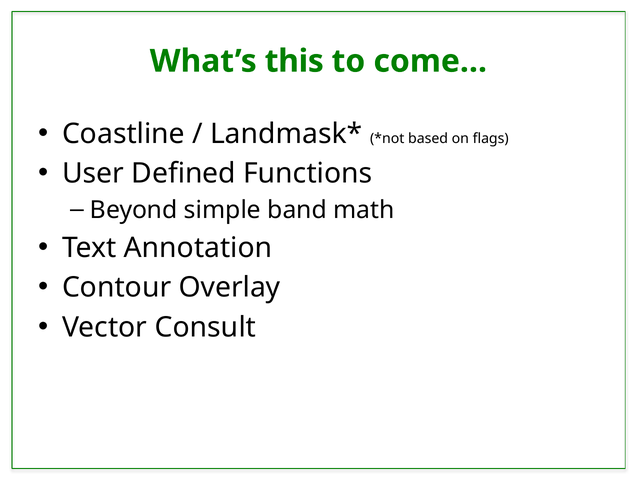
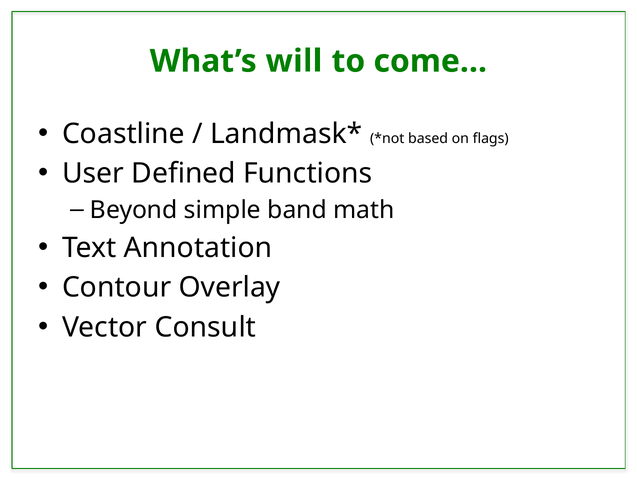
this: this -> will (294, 61)
